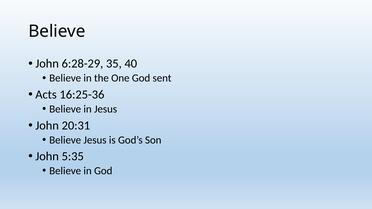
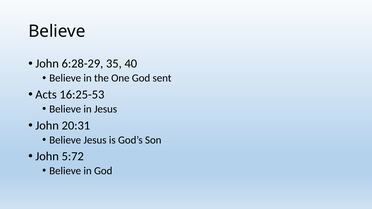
16:25-36: 16:25-36 -> 16:25-53 (82, 95)
5:35: 5:35 -> 5:72 (73, 157)
